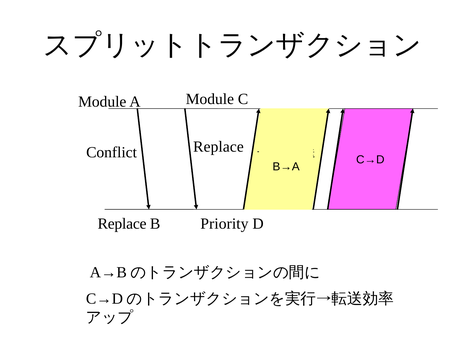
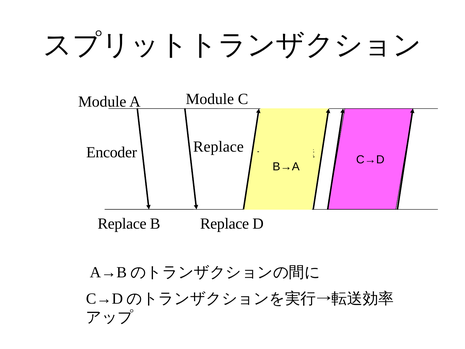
Conflict: Conflict -> Encoder (112, 152)
B Priority: Priority -> Replace (225, 224)
